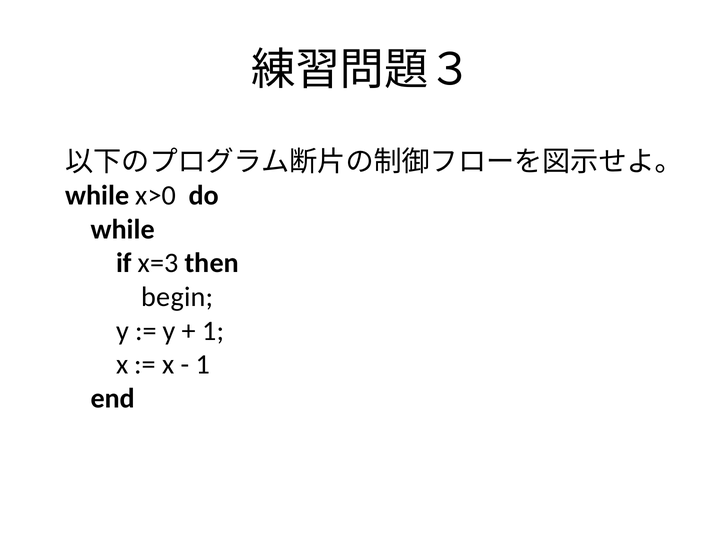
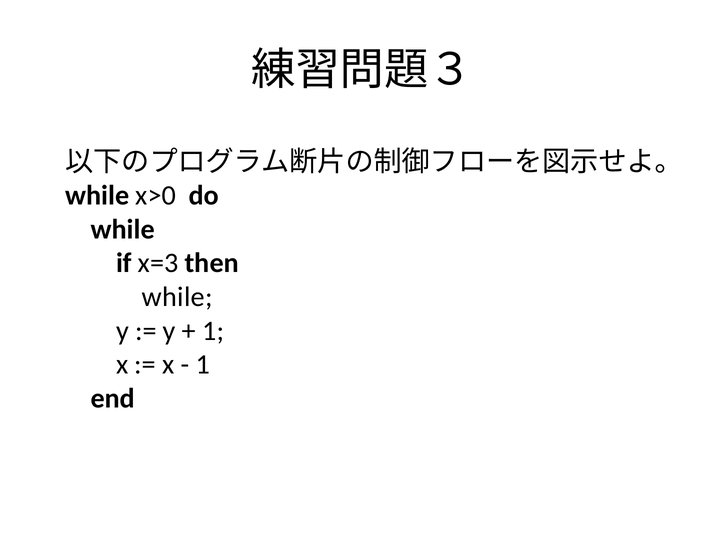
begin: begin -> while (177, 297)
